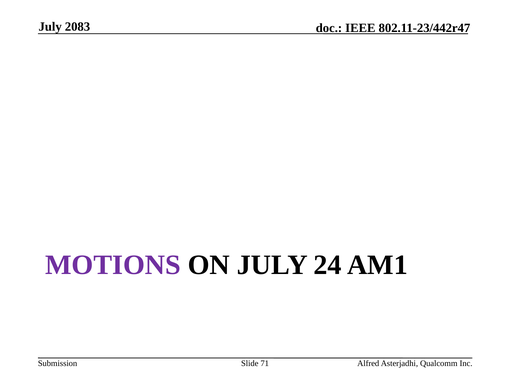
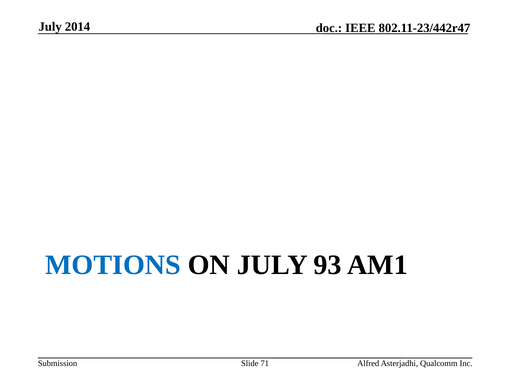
2083: 2083 -> 2014 (77, 27)
MOTIONS colour: purple -> blue (113, 265)
24: 24 -> 93 (328, 265)
